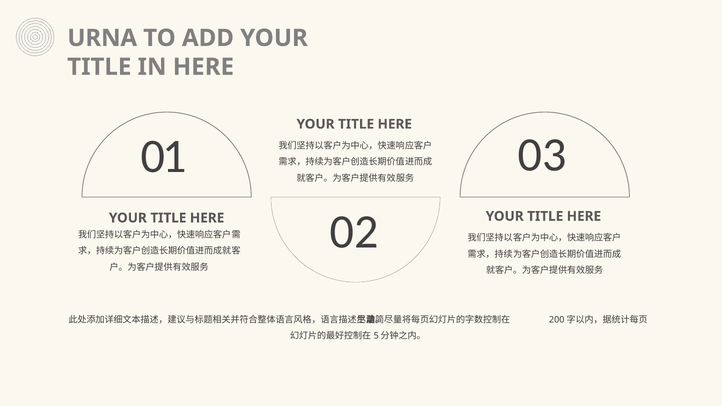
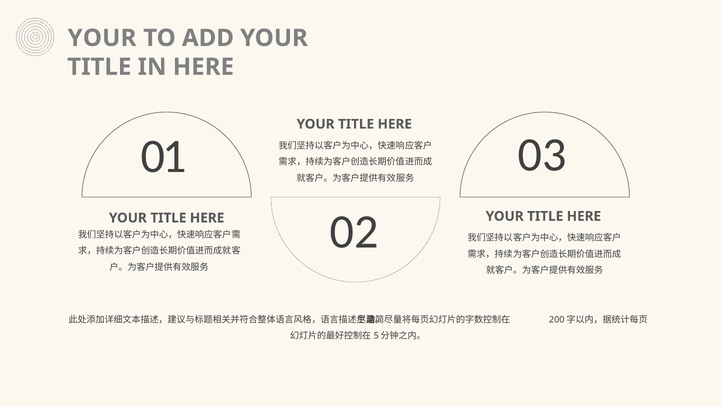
URNA: URNA -> YOUR (102, 38)
